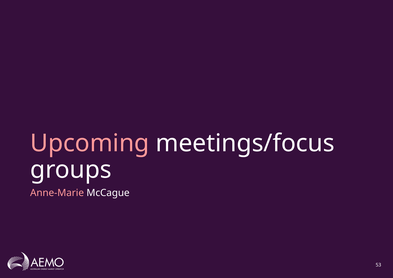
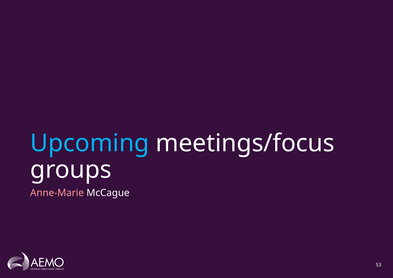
Upcoming colour: pink -> light blue (90, 143)
